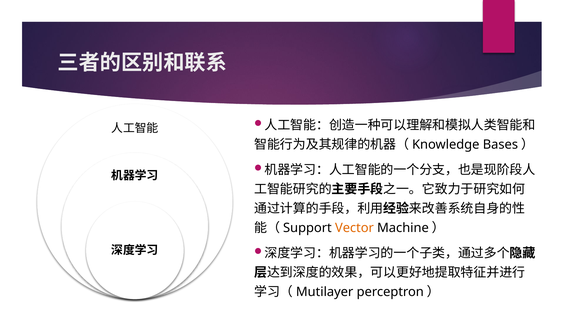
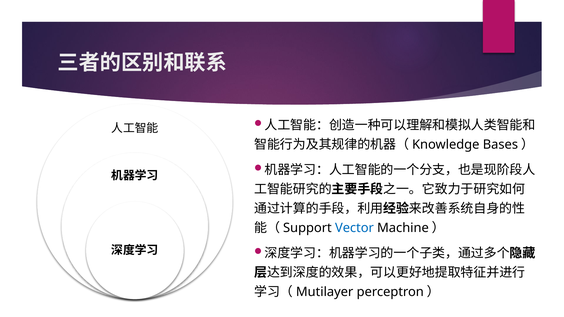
Vector colour: orange -> blue (354, 228)
